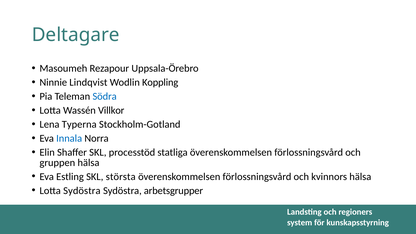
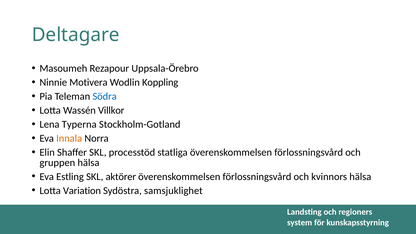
Lindqvist: Lindqvist -> Motivera (88, 83)
Innala colour: blue -> orange (69, 139)
största: största -> aktörer (121, 177)
Lotta Sydöstra: Sydöstra -> Variation (82, 191)
arbetsgrupper: arbetsgrupper -> samsjuklighet (173, 191)
